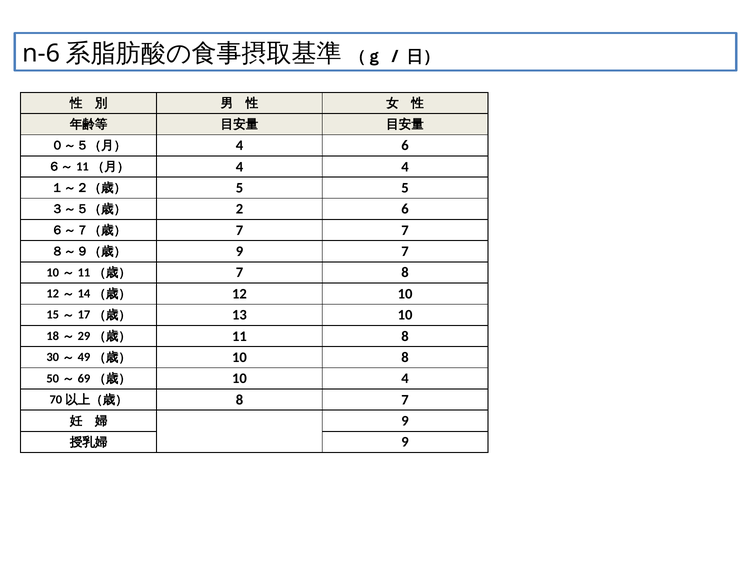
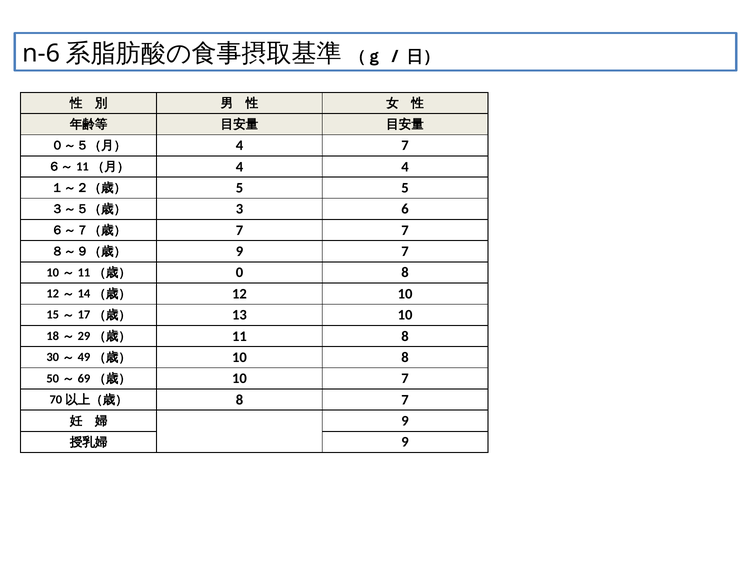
4 6: 6 -> 7 (405, 146)
2: 2 -> 3 (239, 209)
7: 7 -> 0 (239, 273)
10 4: 4 -> 7 (405, 379)
